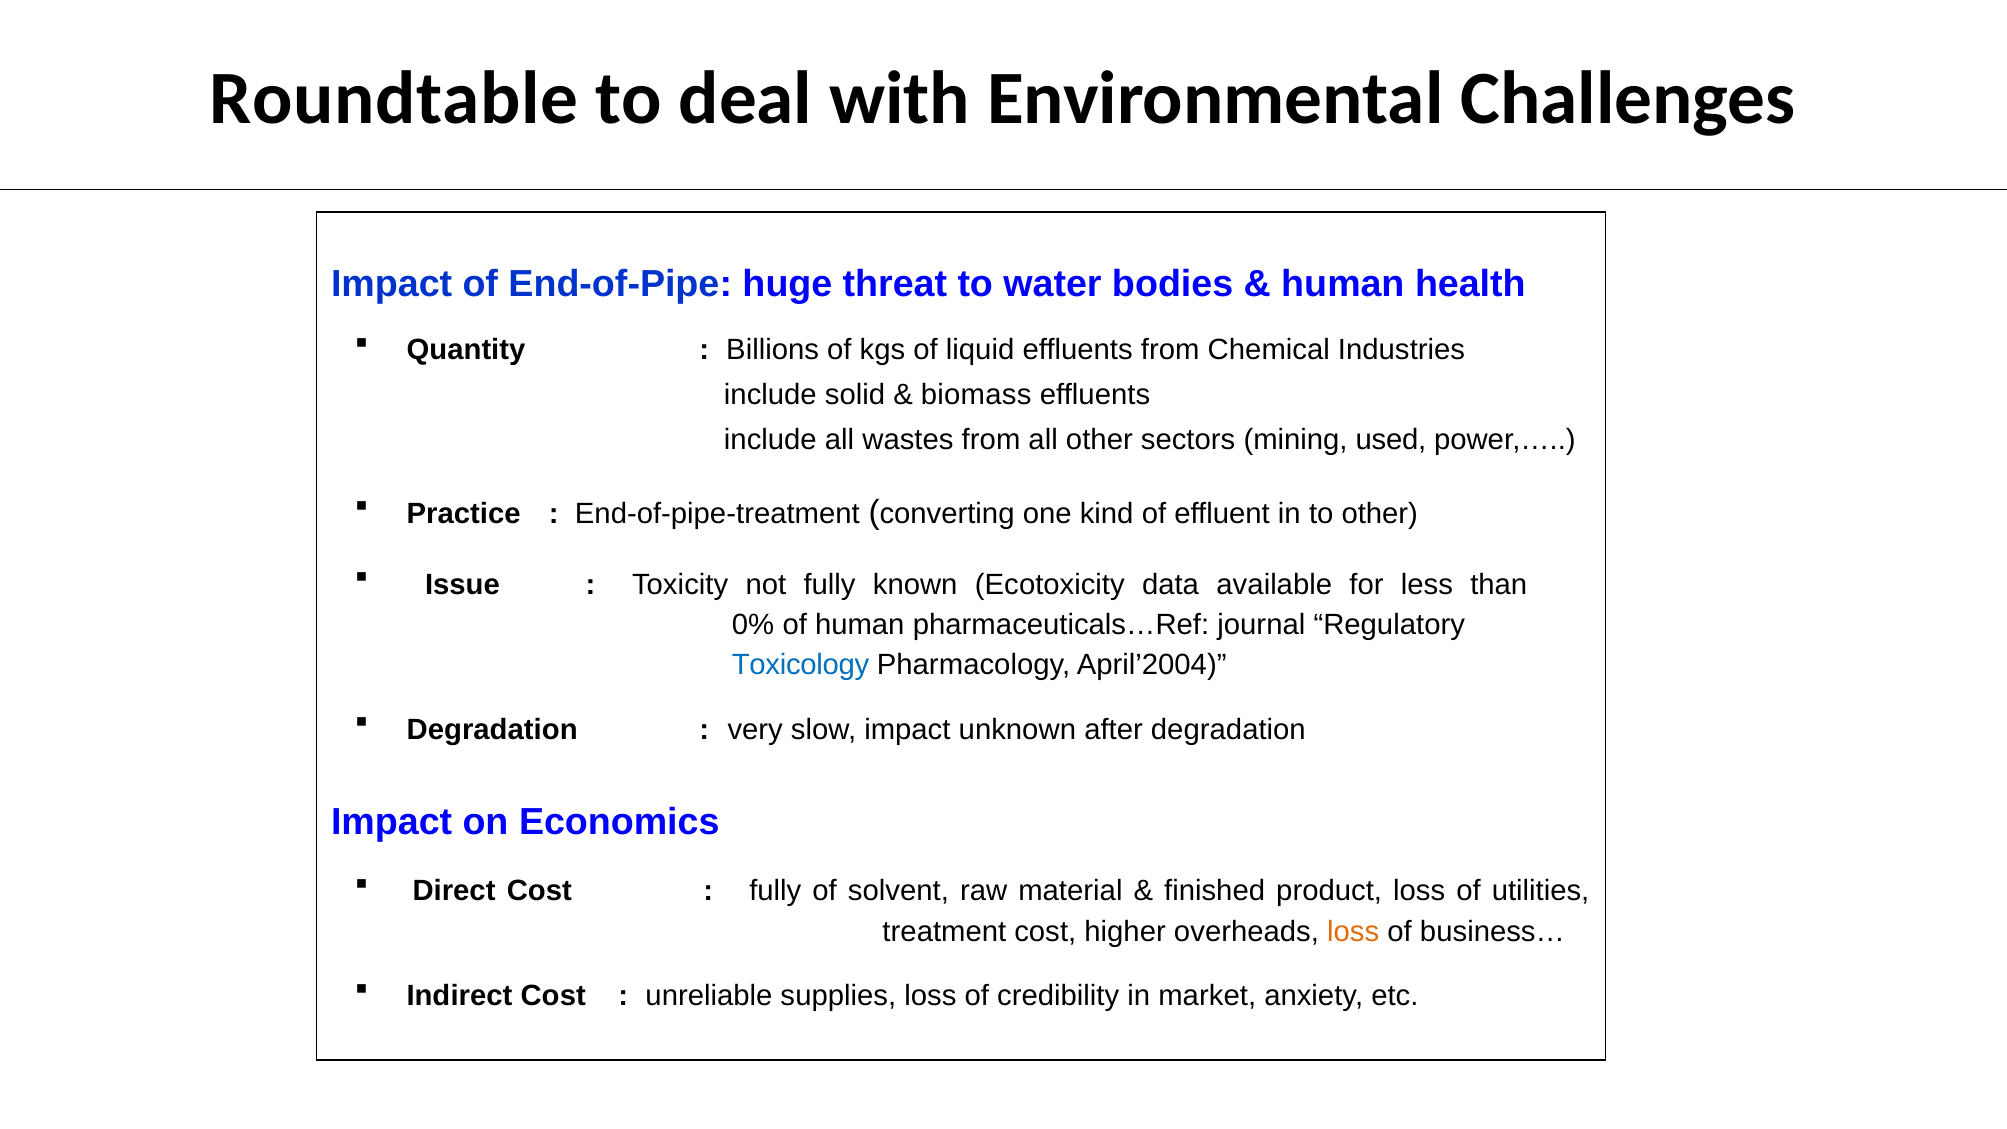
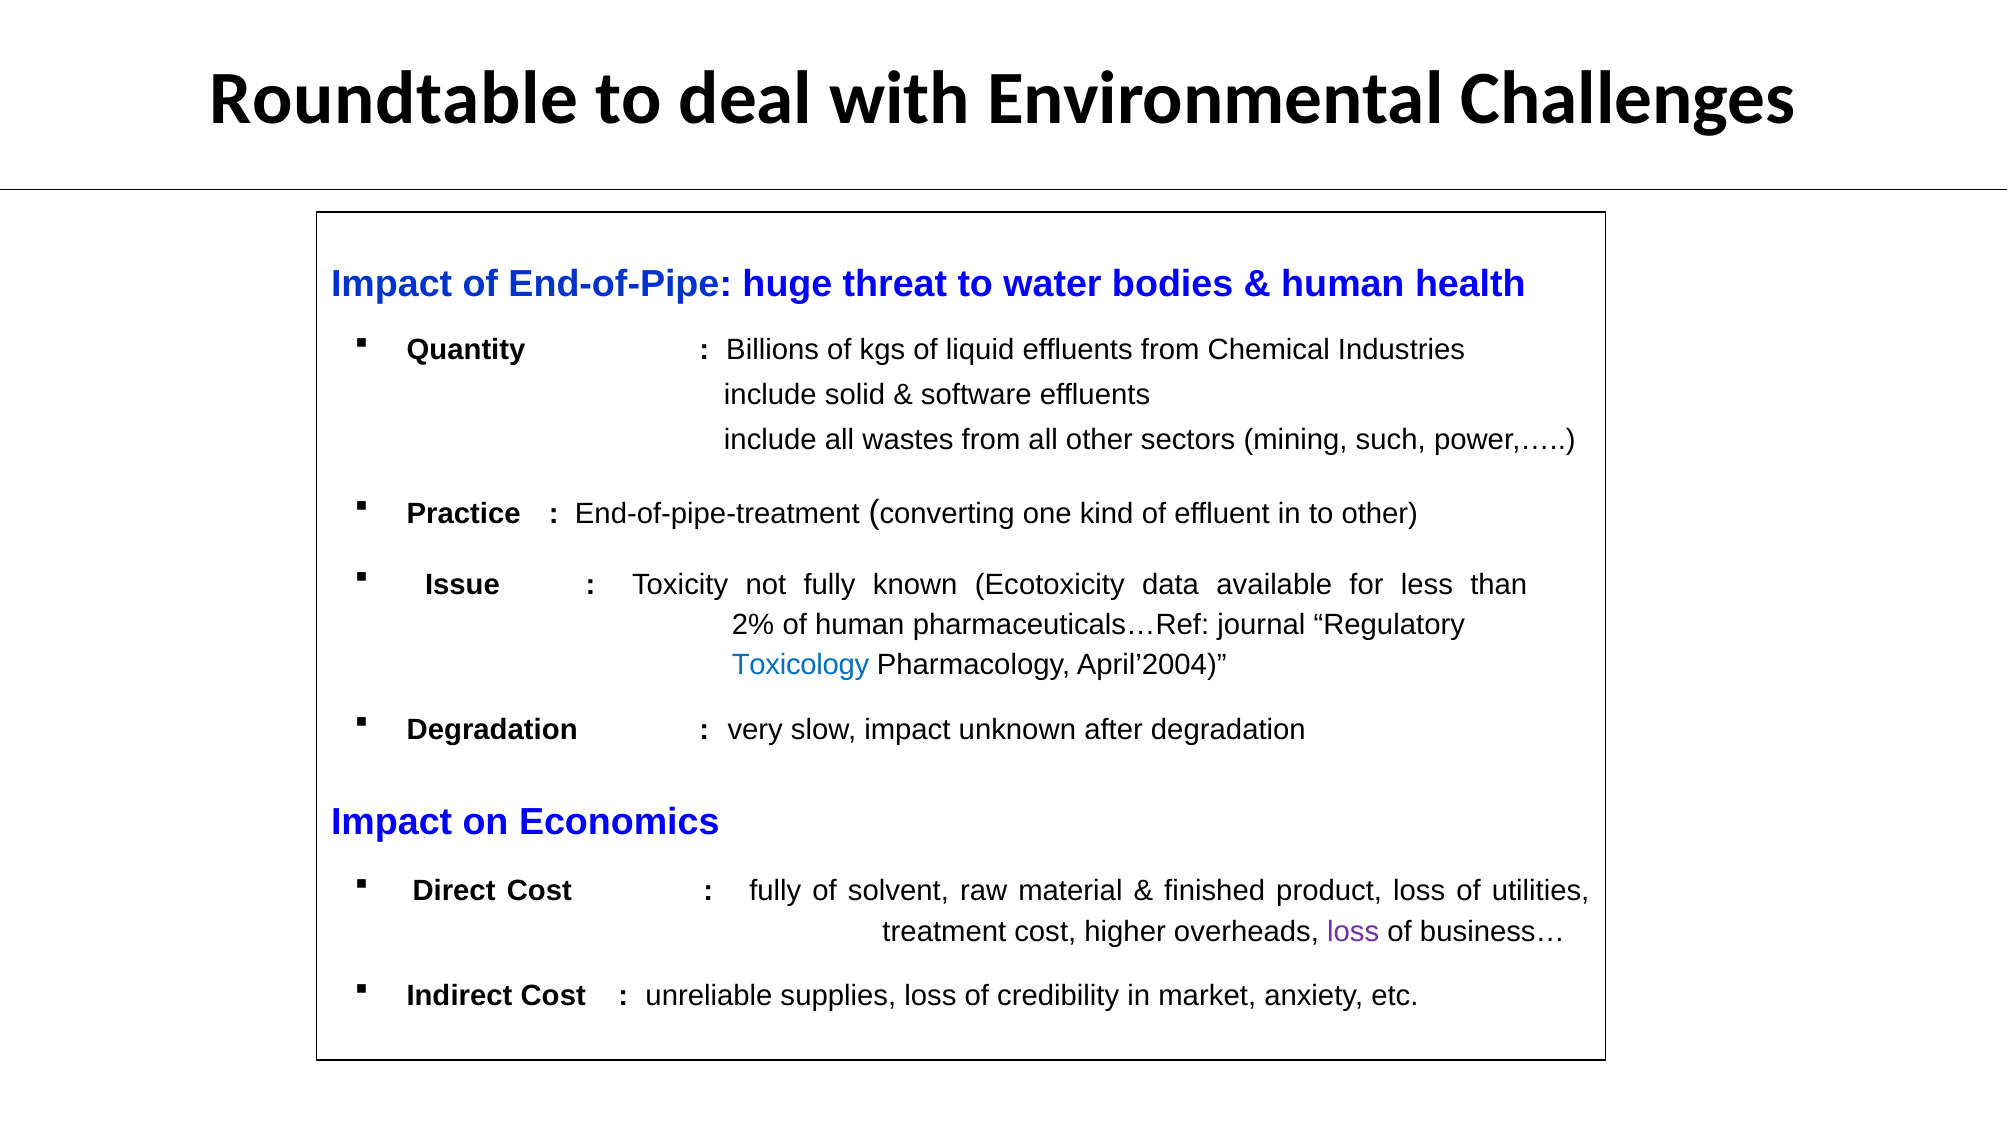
biomass: biomass -> software (976, 395)
used: used -> such (1391, 439)
0%: 0% -> 2% (753, 625)
loss colour: orange -> purple (1353, 932)
